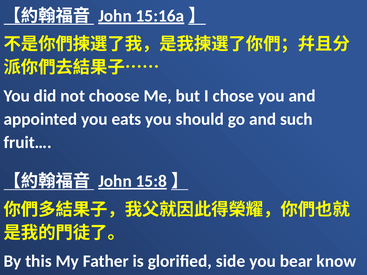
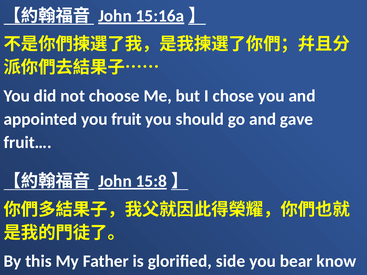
you eats: eats -> fruit (126, 119)
such: such -> gave (297, 119)
